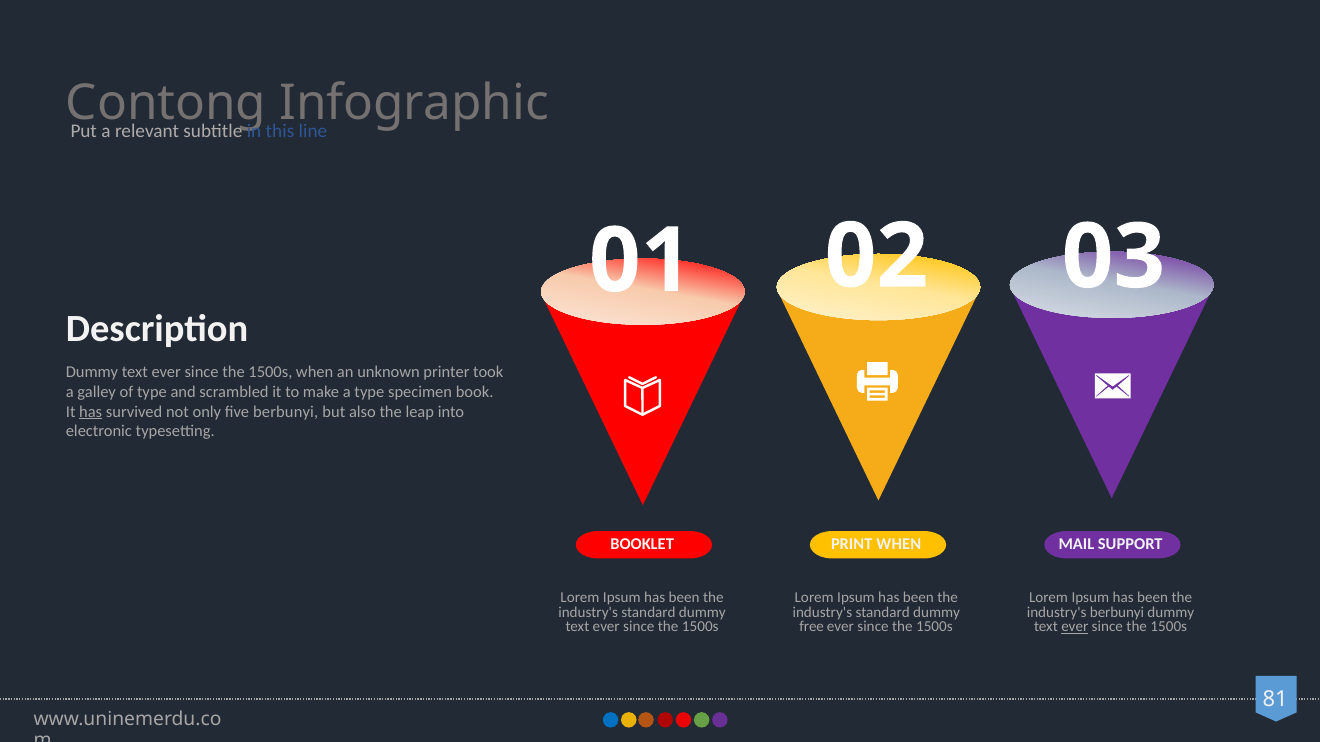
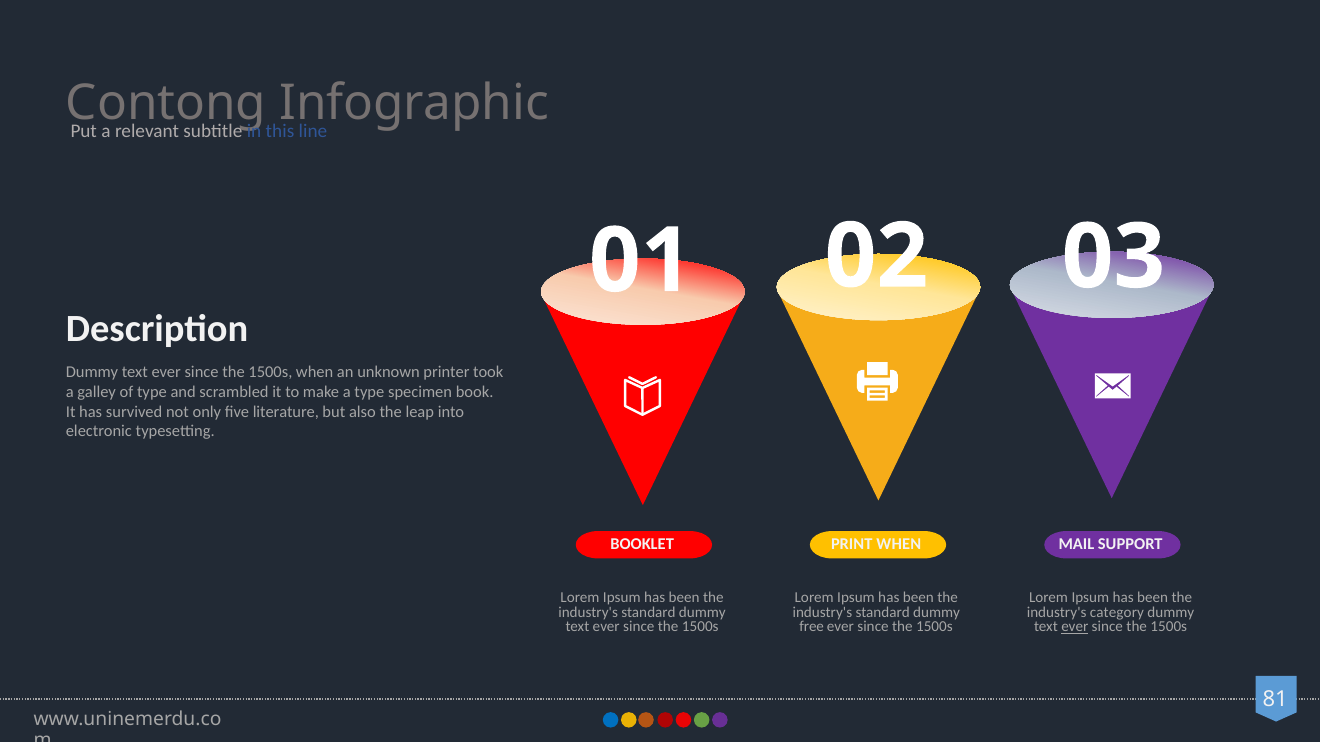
has underline: present -> none (91, 412)
five berbunyi: berbunyi -> literature (286, 412)
industry's berbunyi: berbunyi -> category (1117, 612)
